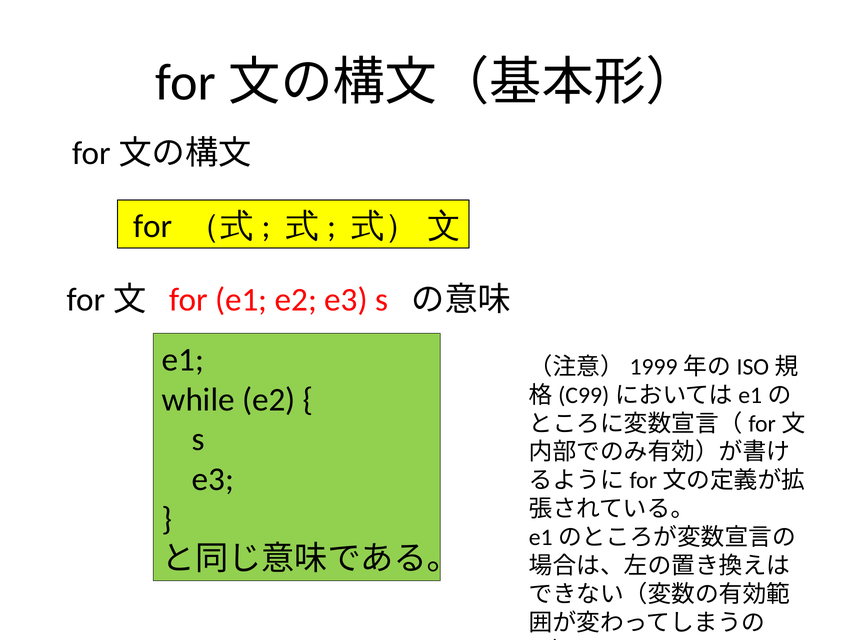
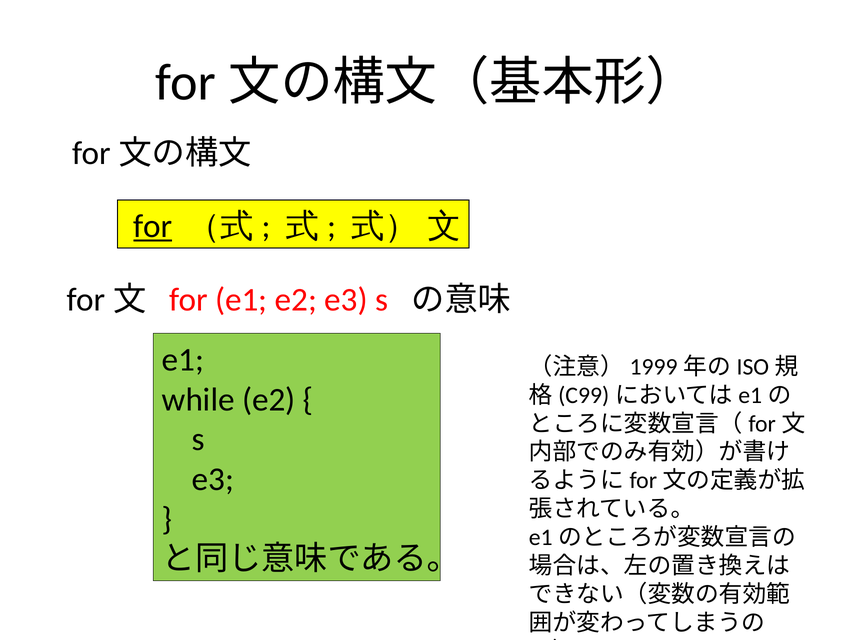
for underline: none -> present (153, 227)
